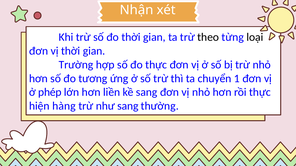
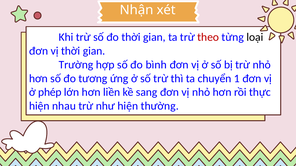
theo colour: black -> red (208, 37)
đo thực: thực -> bình (156, 65)
hàng: hàng -> nhau (64, 106)
như sang: sang -> hiện (128, 106)
